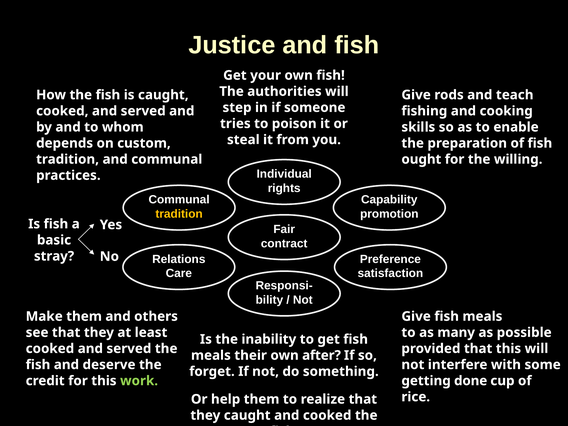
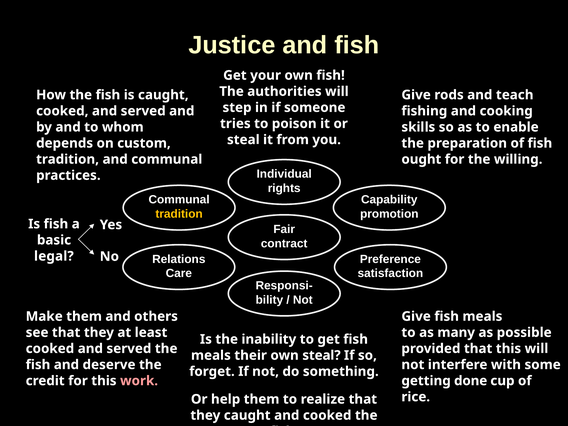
stray: stray -> legal (54, 256)
own after: after -> steal (321, 355)
work colour: light green -> pink (139, 381)
